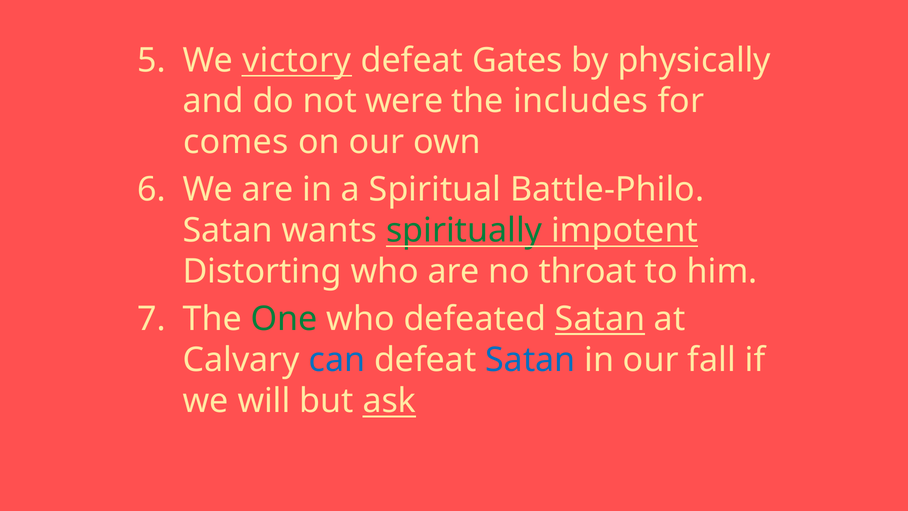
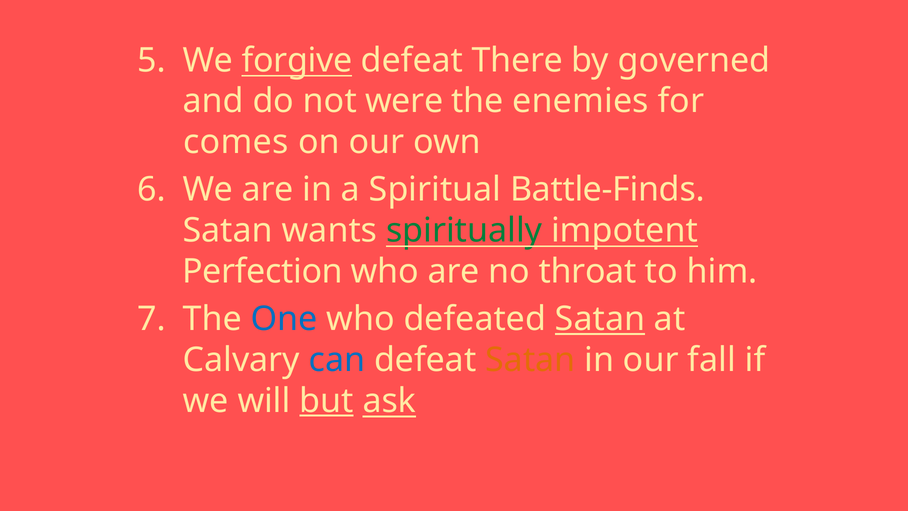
victory: victory -> forgive (297, 60)
Gates: Gates -> There (517, 60)
physically: physically -> governed (694, 60)
includes: includes -> enemies (581, 101)
Battle-Philo: Battle-Philo -> Battle-Finds (607, 190)
Distorting: Distorting -> Perfection (262, 271)
One colour: green -> blue (284, 319)
Satan colour: blue -> orange (530, 360)
but underline: none -> present (327, 401)
